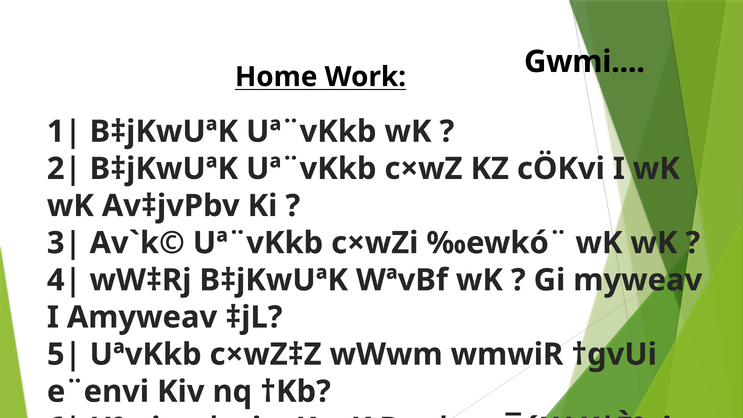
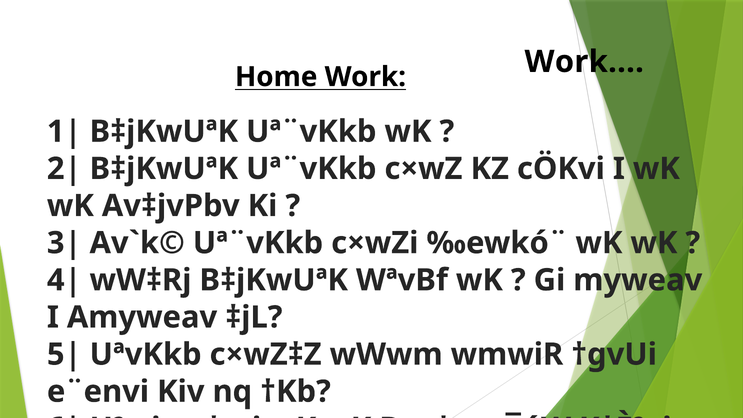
Work Gwmi: Gwmi -> Work (584, 62)
